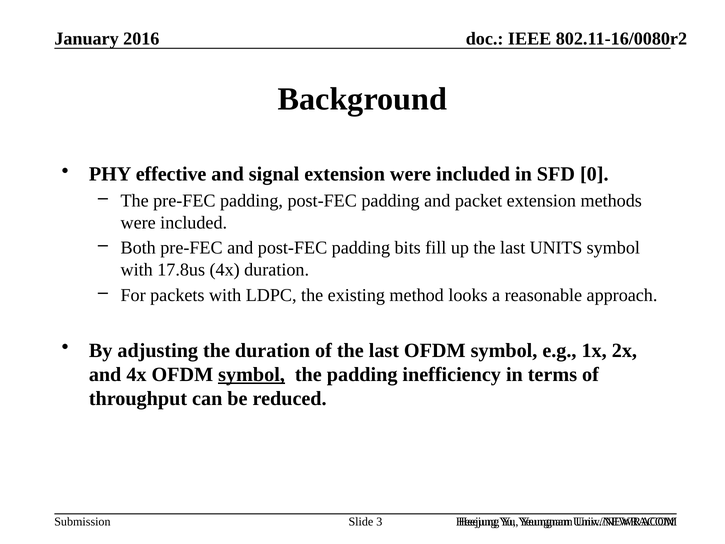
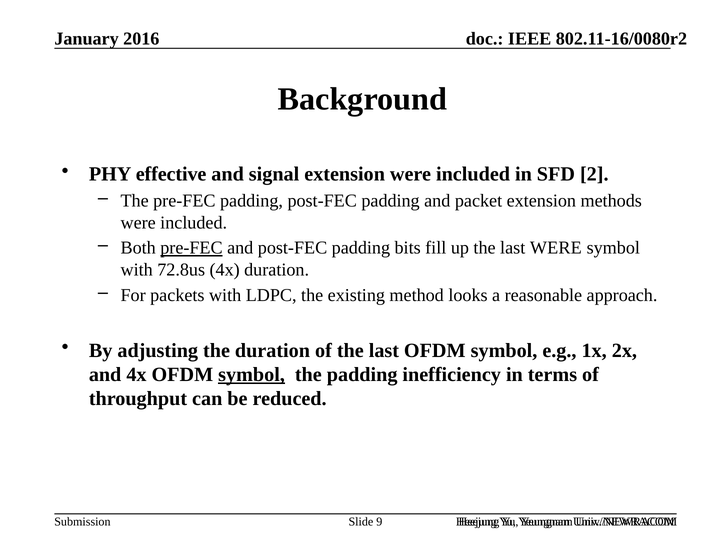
0: 0 -> 2 (594, 174)
pre-FEC underline: none -> present (191, 248)
last UNITS: UNITS -> WERE (556, 248)
17.8us: 17.8us -> 72.8us (181, 270)
3: 3 -> 9 (379, 521)
